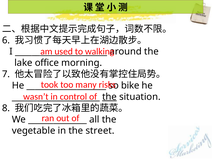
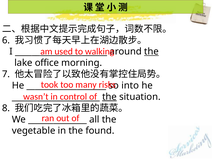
the underline: none -> present (151, 52)
bike: bike -> into (130, 85)
street: street -> found (100, 131)
